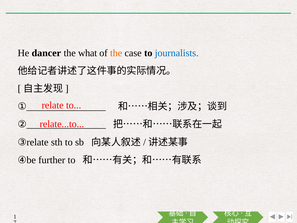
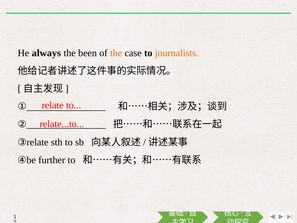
dancer: dancer -> always (46, 53)
what: what -> been (88, 53)
journalists colour: blue -> orange (177, 53)
